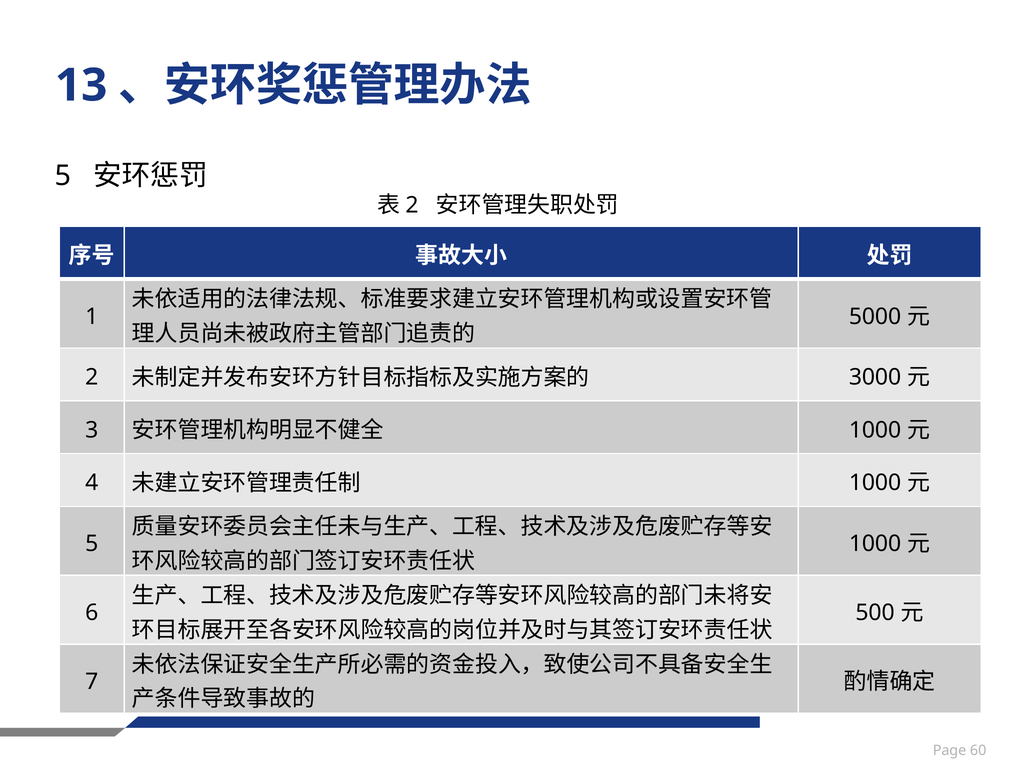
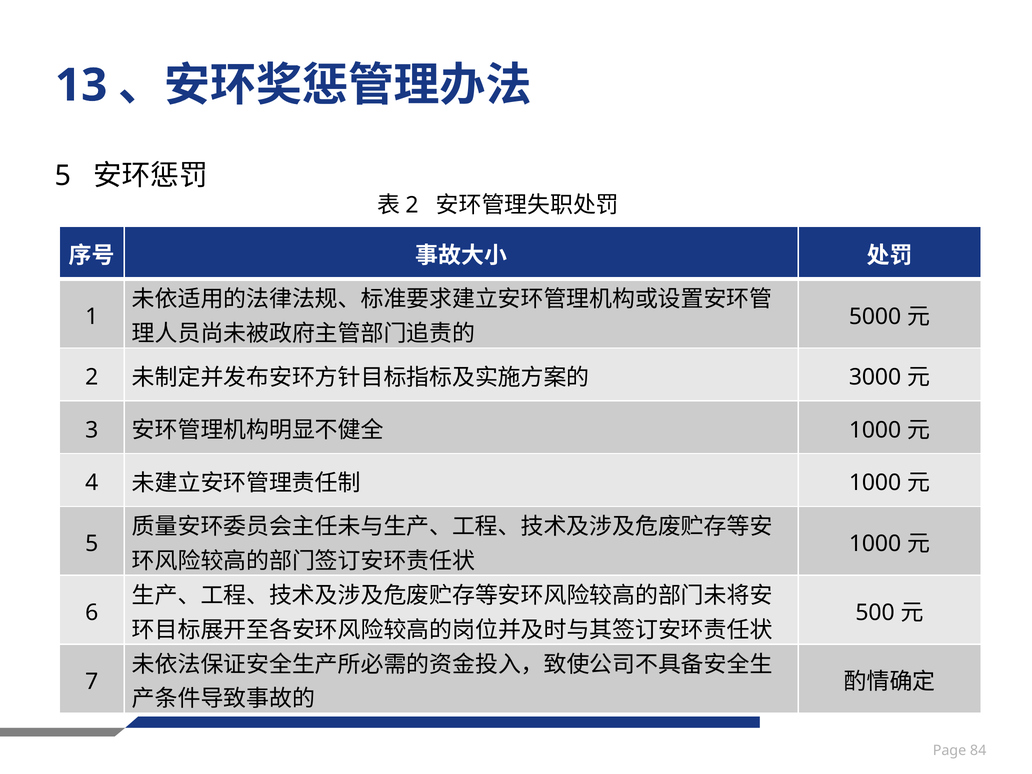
60: 60 -> 84 (978, 750)
